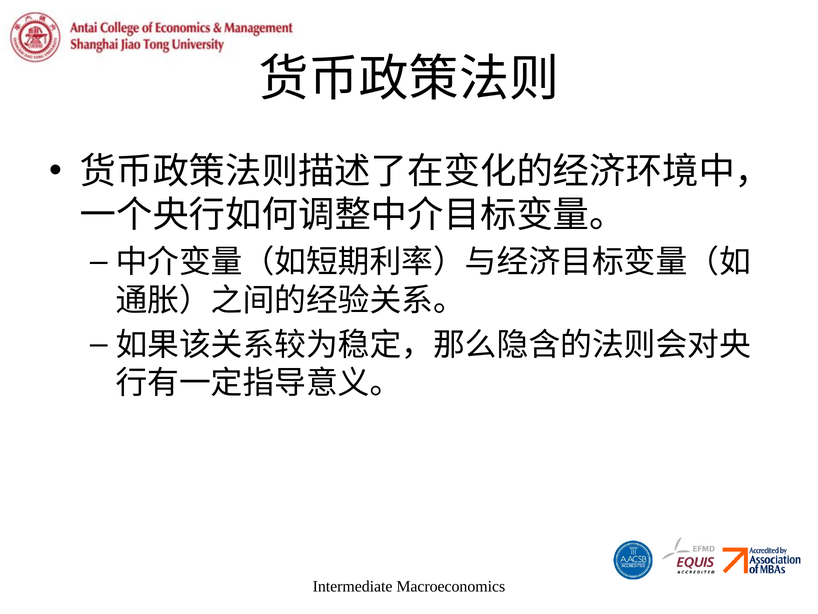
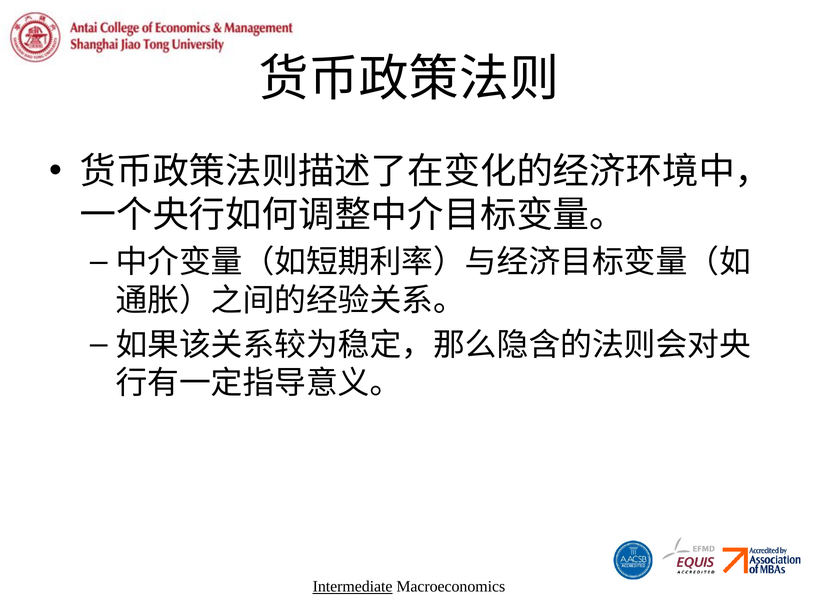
Intermediate underline: none -> present (353, 586)
